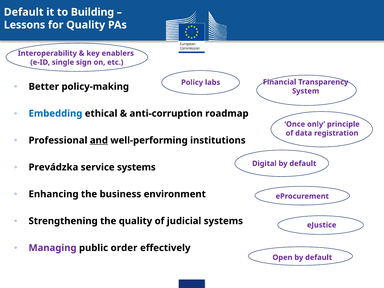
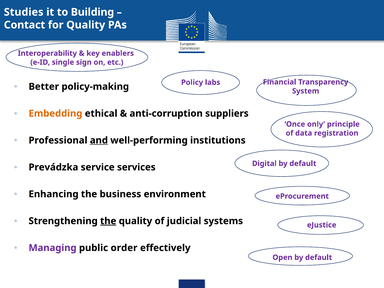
Default: Default -> Studies (24, 12)
Lessons: Lessons -> Contact (25, 25)
Embedding colour: blue -> orange (55, 113)
roadmap: roadmap -> suppliers (227, 113)
service systems: systems -> services (136, 167)
the underline: none -> present (108, 221)
